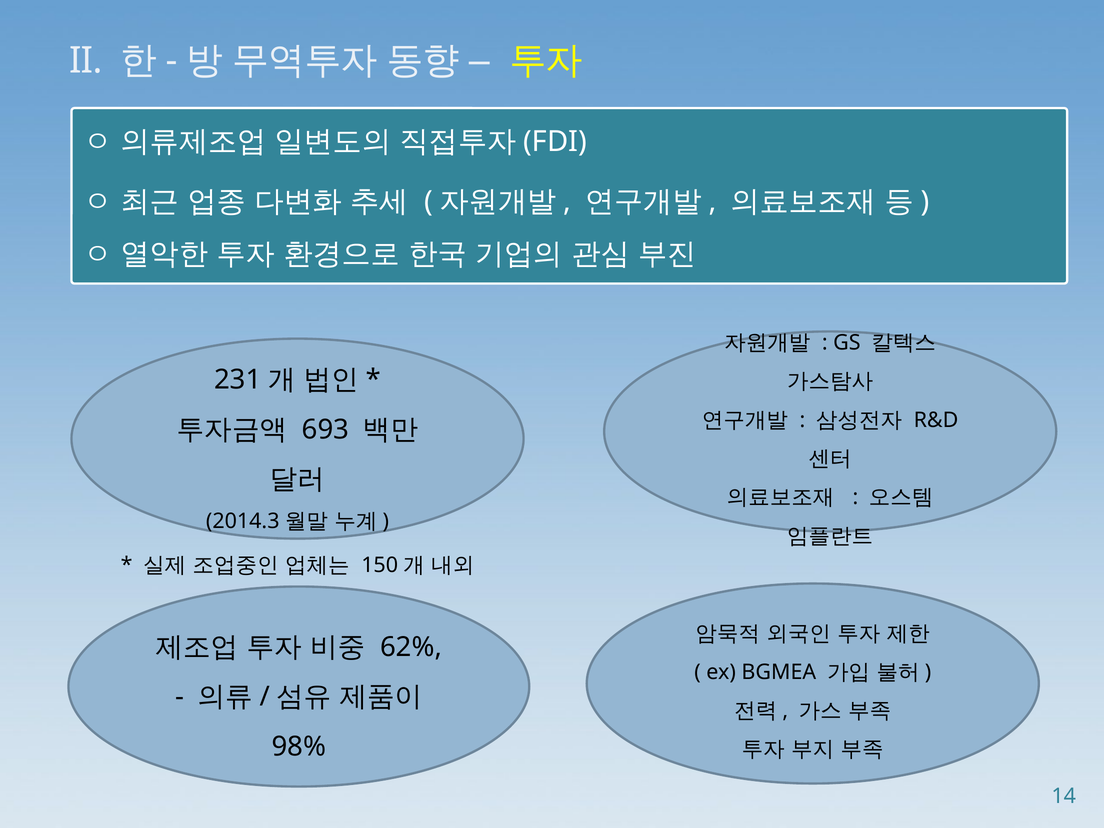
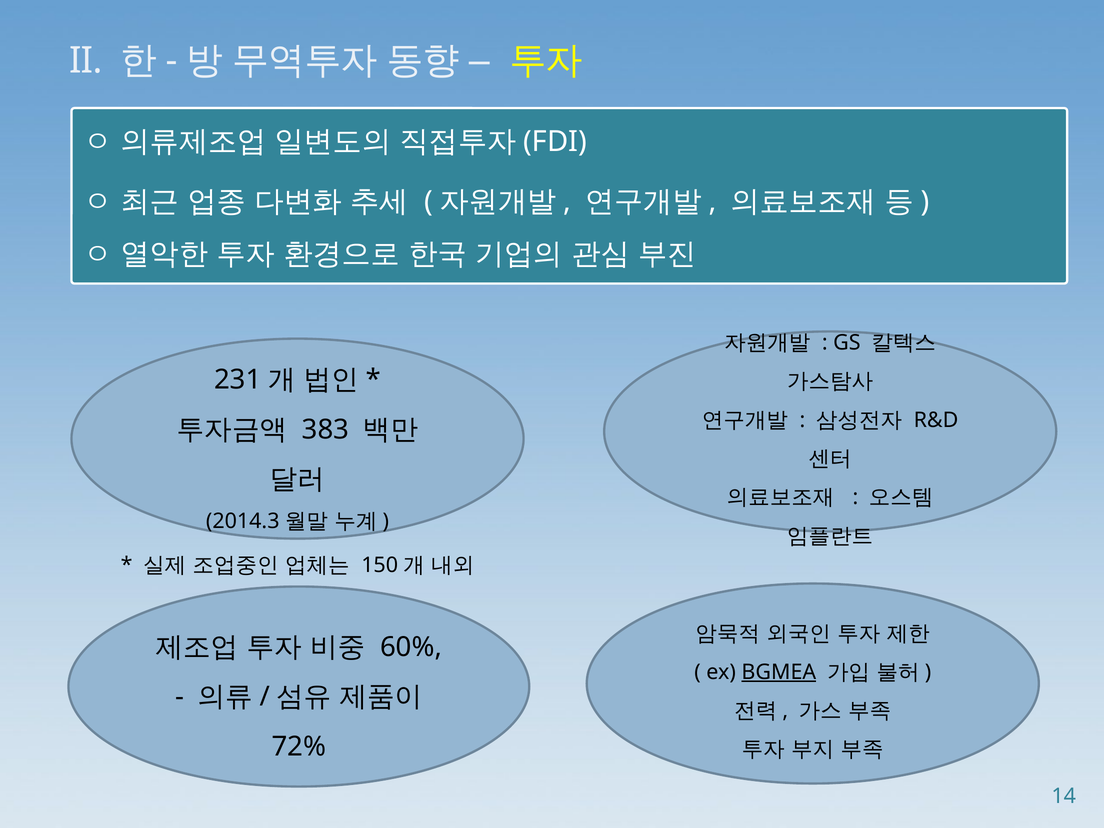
693: 693 -> 383 (326, 430)
62%: 62% -> 60% (411, 647)
BGMEA underline: none -> present (779, 672)
98%: 98% -> 72% (299, 746)
